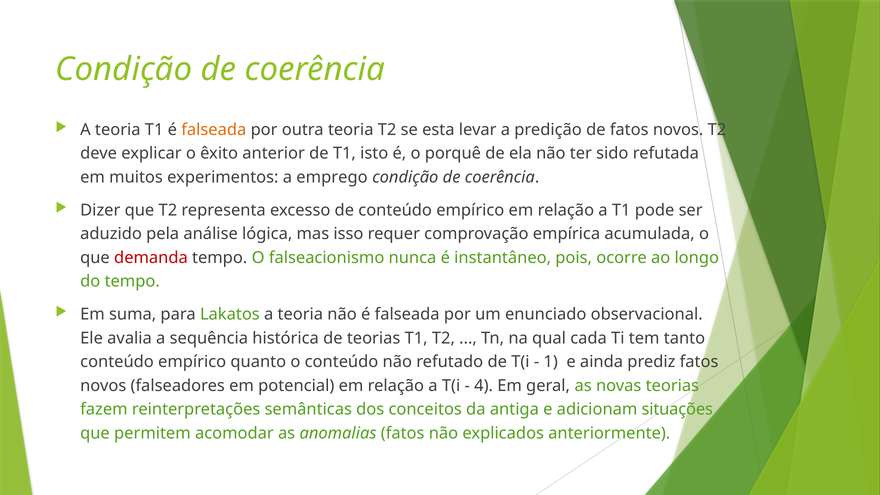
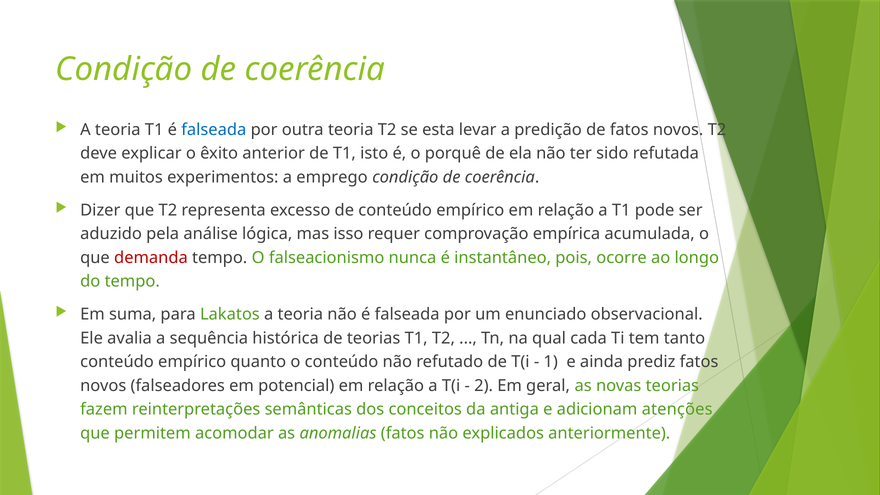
falseada colour: orange -> blue (214, 130)
4: 4 -> 2 (484, 386)
situações: situações -> atenções (677, 409)
